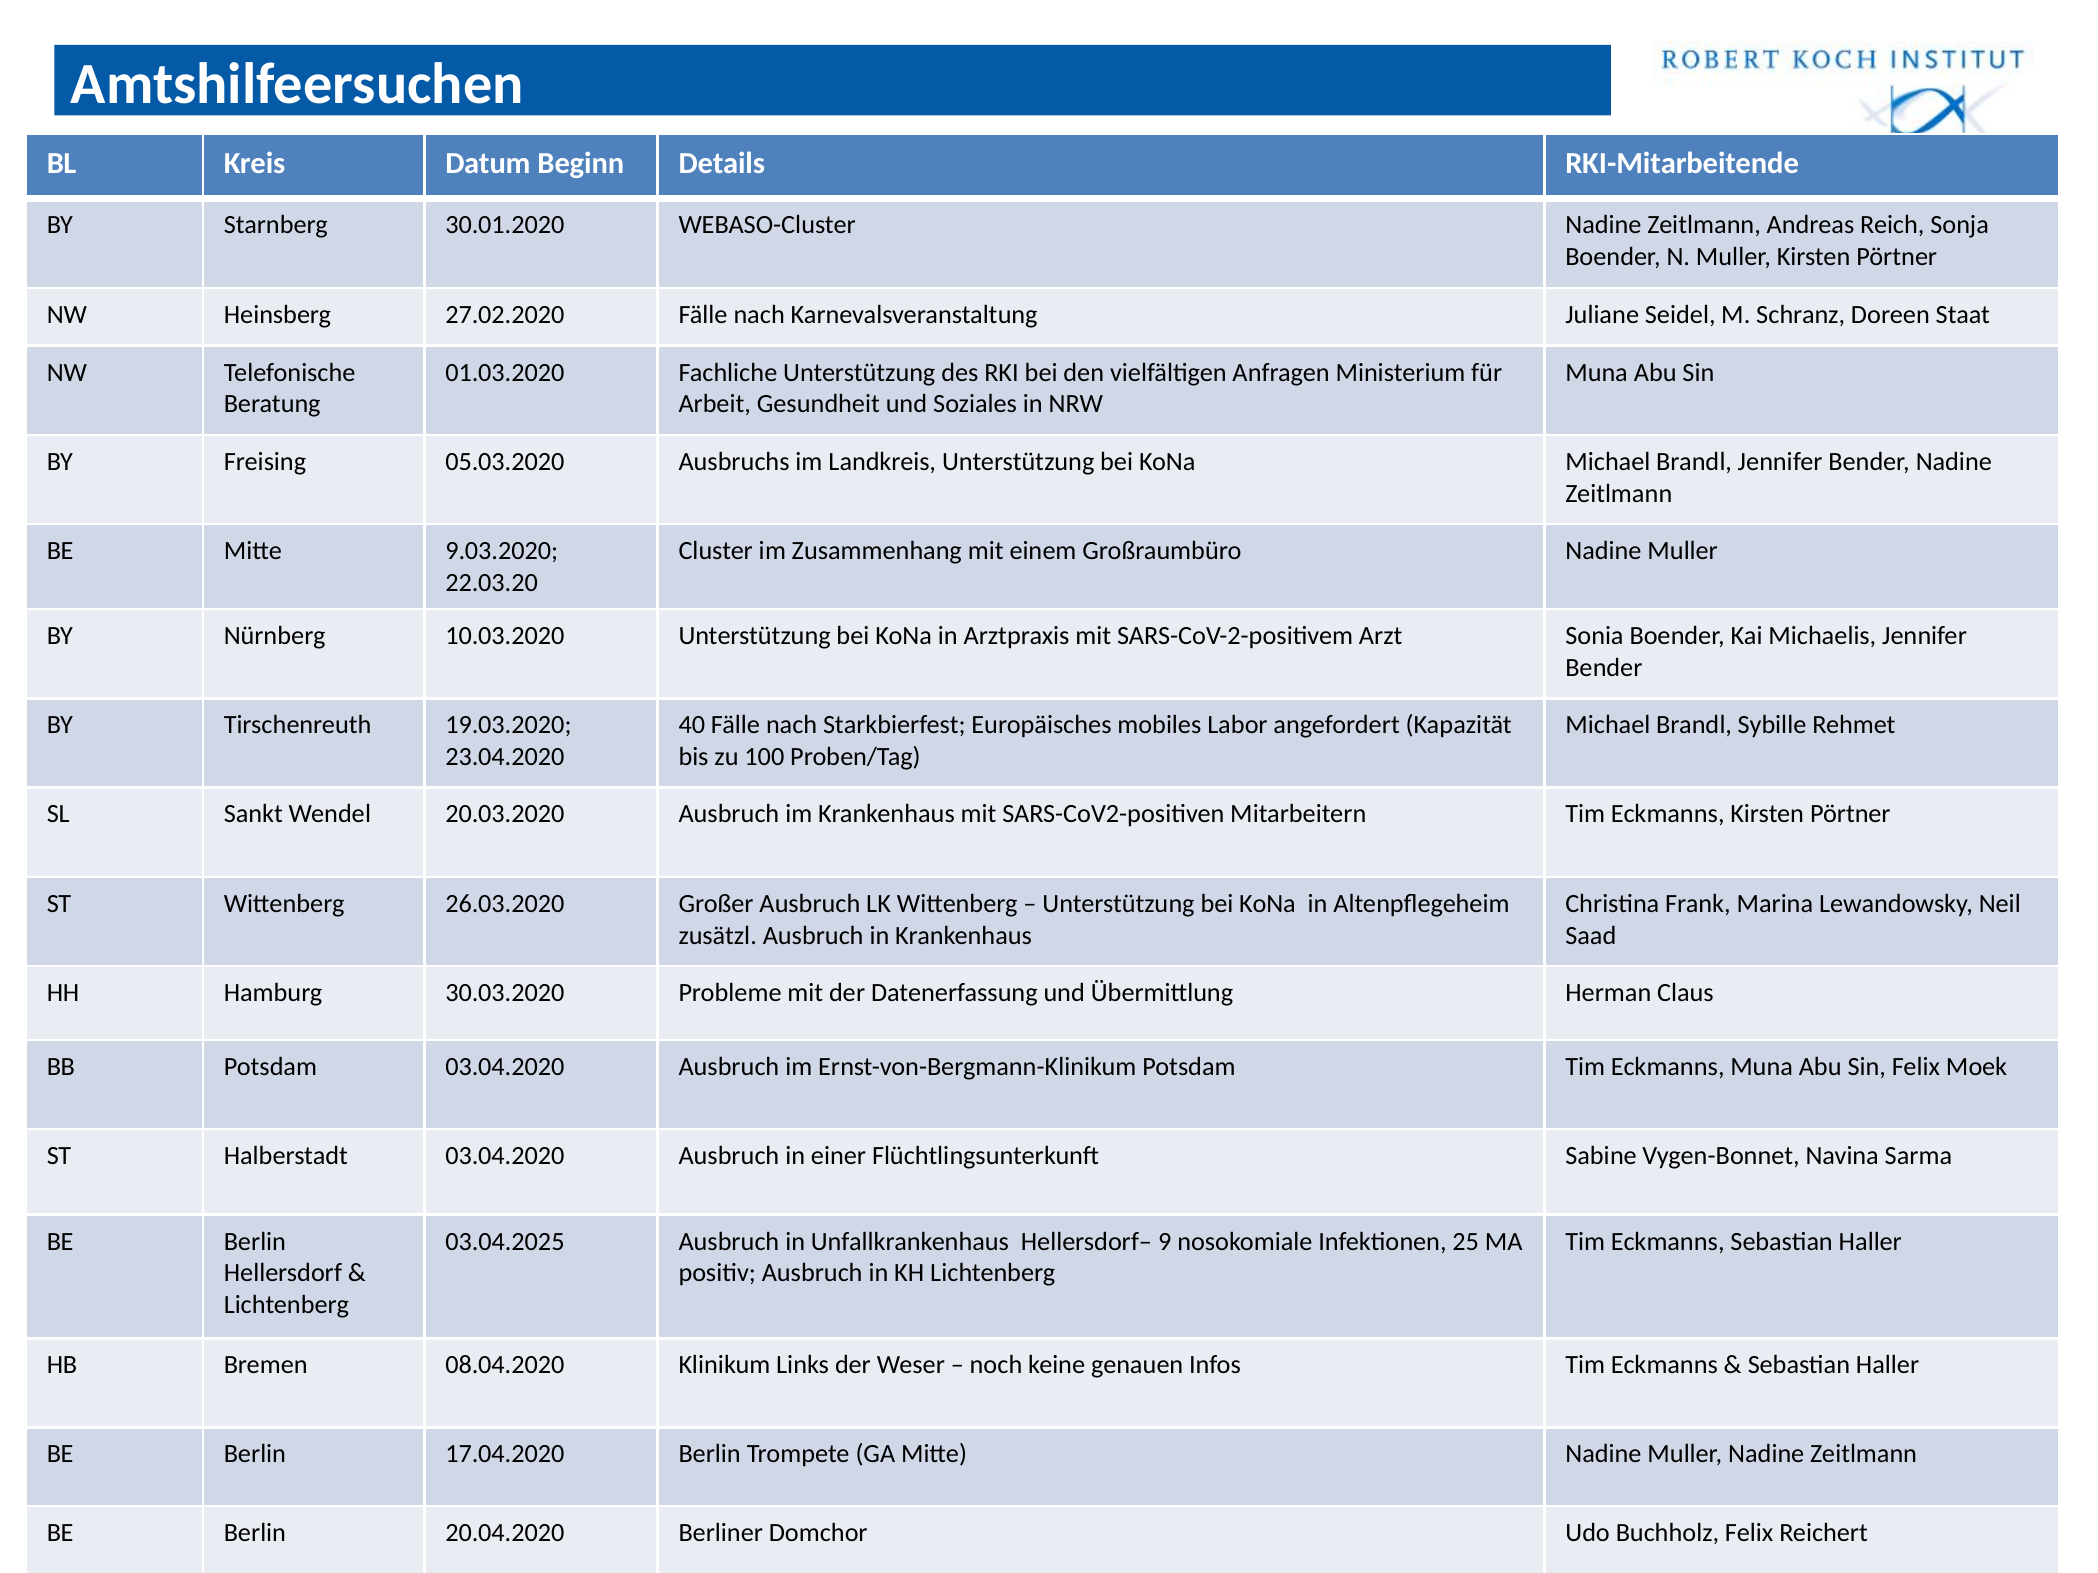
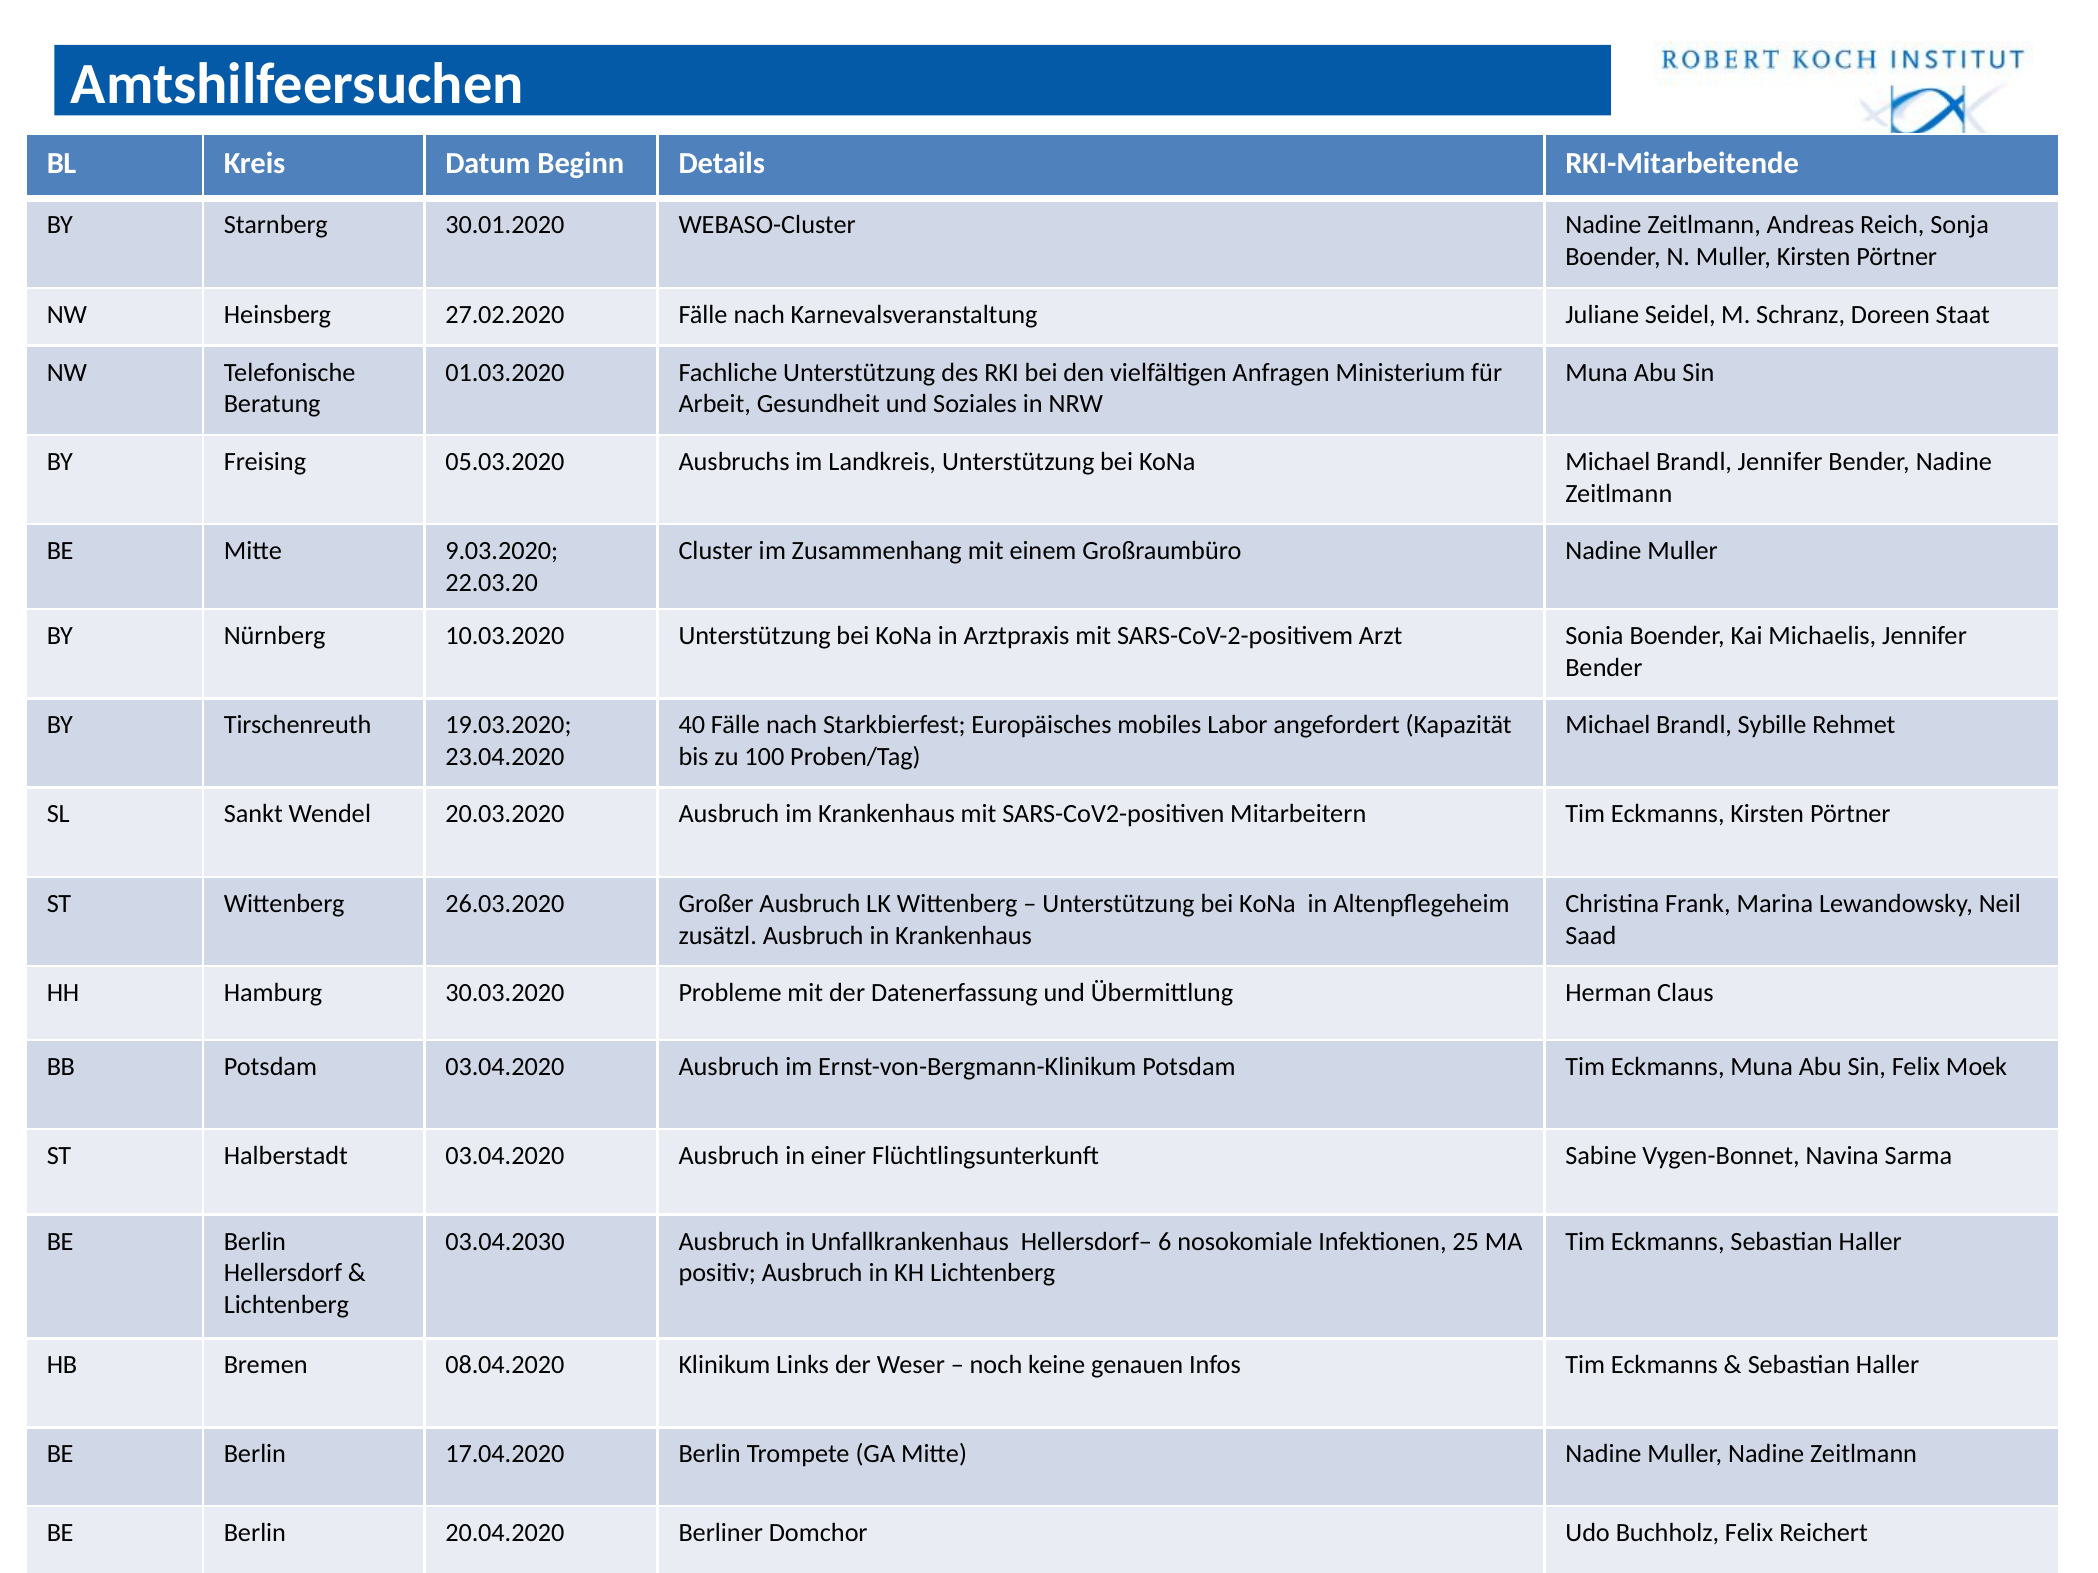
03.04.2025: 03.04.2025 -> 03.04.2030 (505, 1242)
9: 9 -> 6 (1165, 1242)
